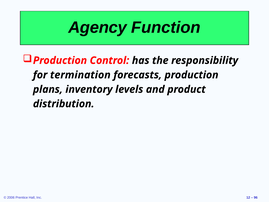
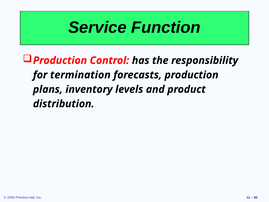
Agency: Agency -> Service (97, 28)
